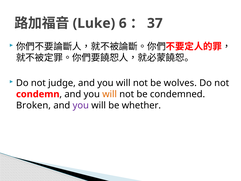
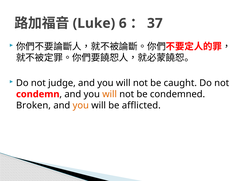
wolves: wolves -> caught (180, 83)
you colour: purple -> orange (81, 105)
whether: whether -> afflicted (141, 105)
